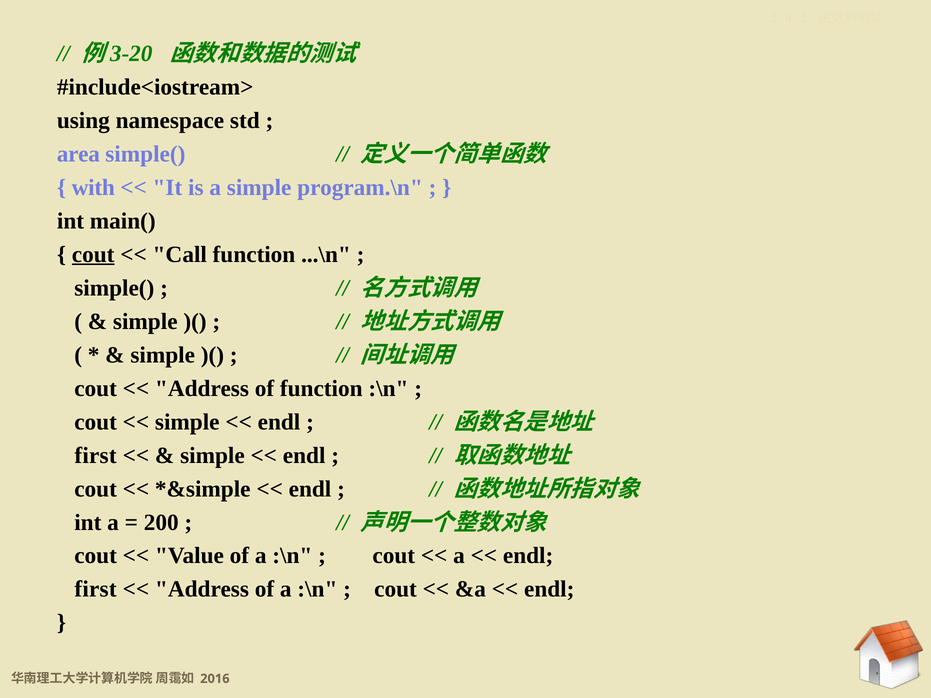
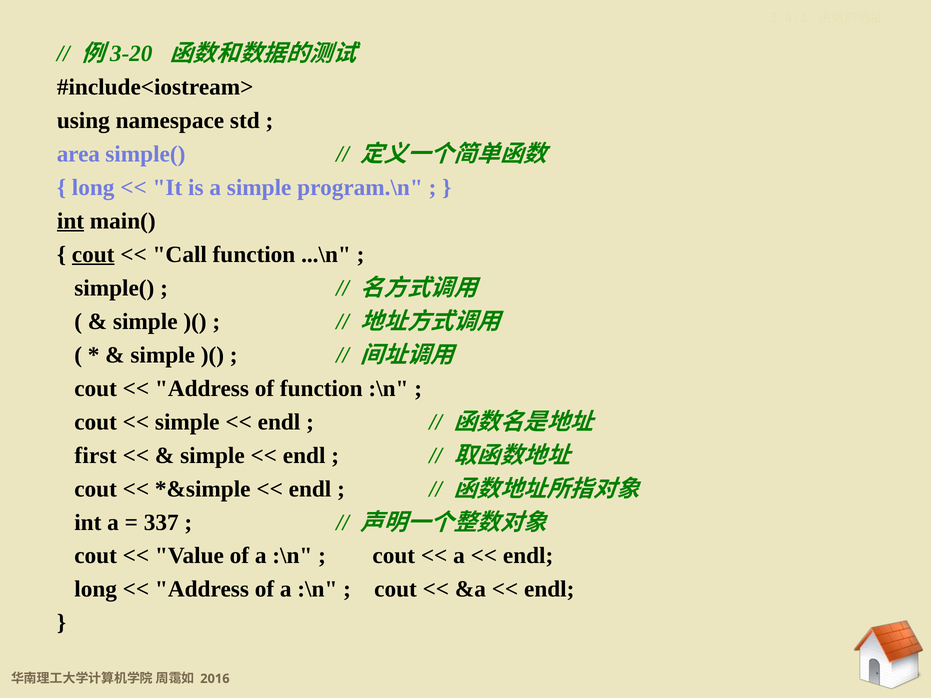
with: with -> long (93, 187)
int underline: none -> present (71, 221)
200: 200 -> 337 (161, 523)
first: first -> long (96, 590)
